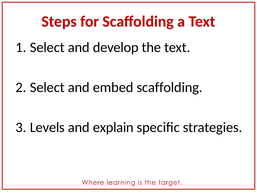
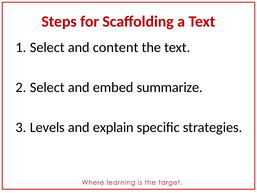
develop: develop -> content (116, 47)
embed scaffolding: scaffolding -> summarize (170, 87)
